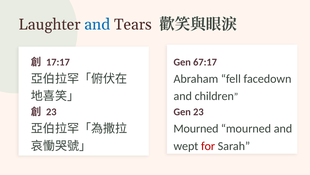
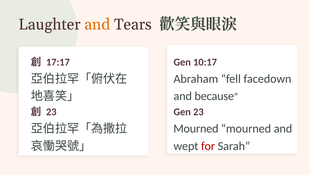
and colour: blue -> orange (97, 24)
67:17: 67:17 -> 10:17 (205, 62)
children: children -> because (214, 96)
